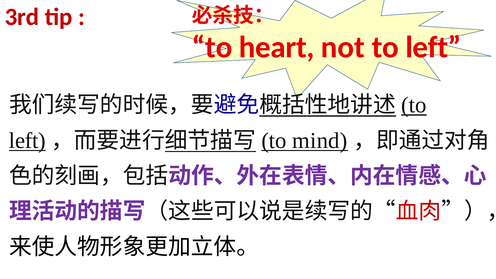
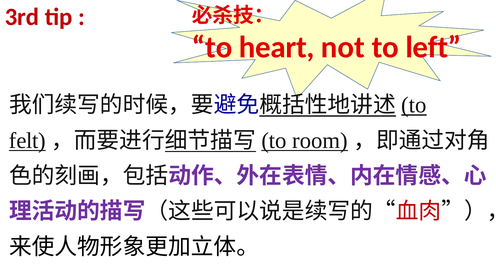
left: left -> felt (27, 141)
mind: mind -> room (320, 141)
